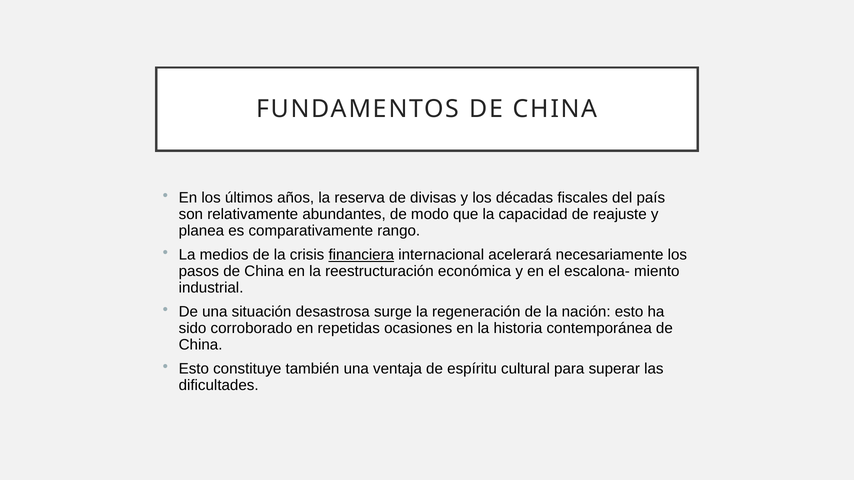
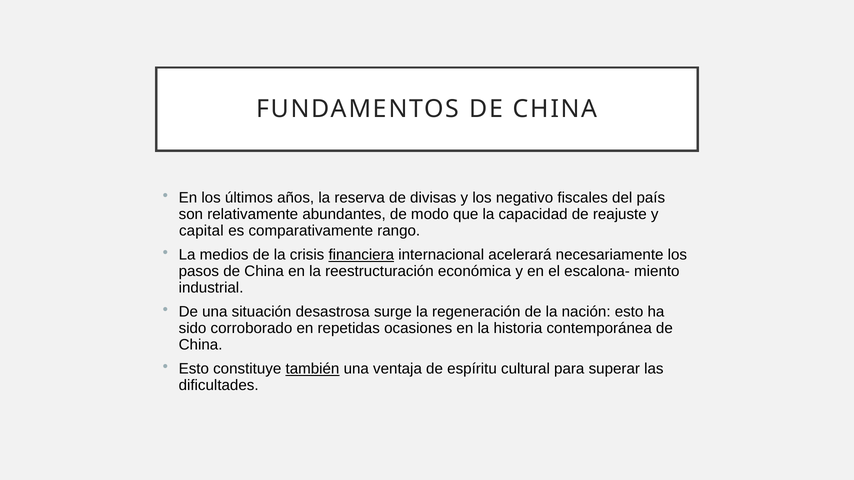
décadas: décadas -> negativo (525, 198)
planea: planea -> capital (201, 231)
también underline: none -> present (312, 369)
